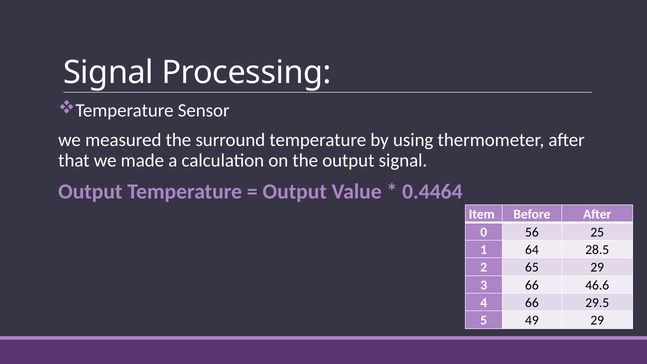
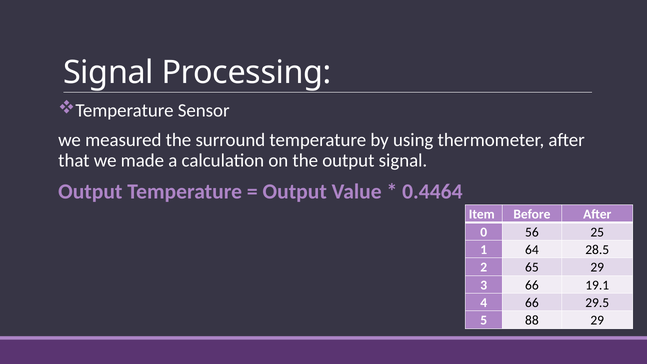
46.6: 46.6 -> 19.1 (597, 285)
49: 49 -> 88 (532, 320)
